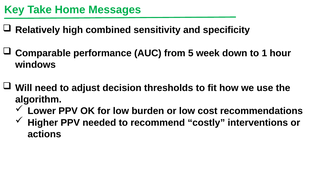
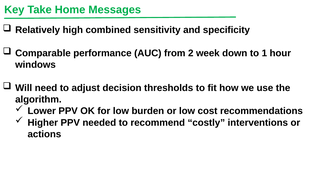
5: 5 -> 2 (191, 53)
